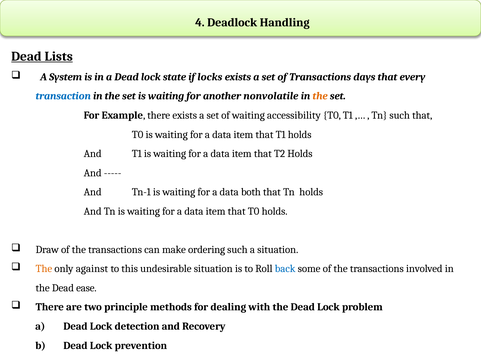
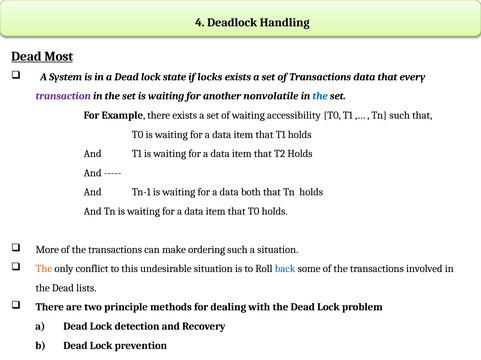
Lists: Lists -> Most (59, 56)
Transactions days: days -> data (364, 77)
transaction colour: blue -> purple (63, 96)
the colour: orange -> blue (320, 96)
Draw: Draw -> More (47, 250)
against: against -> conflict (92, 269)
ease: ease -> lists (86, 289)
